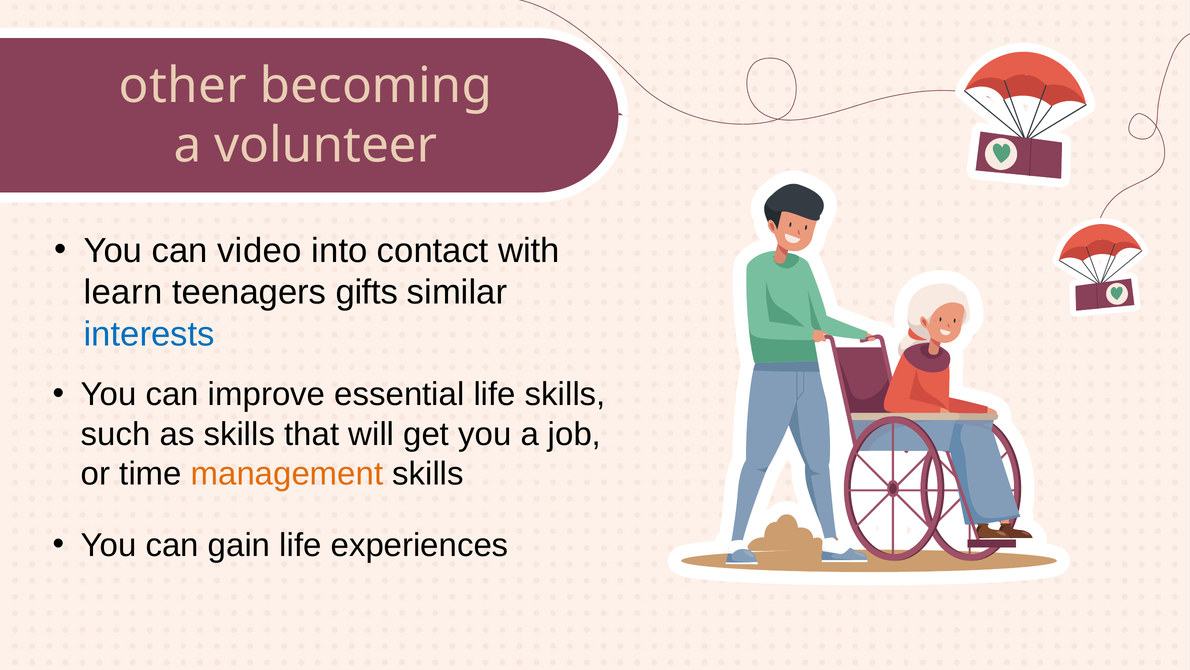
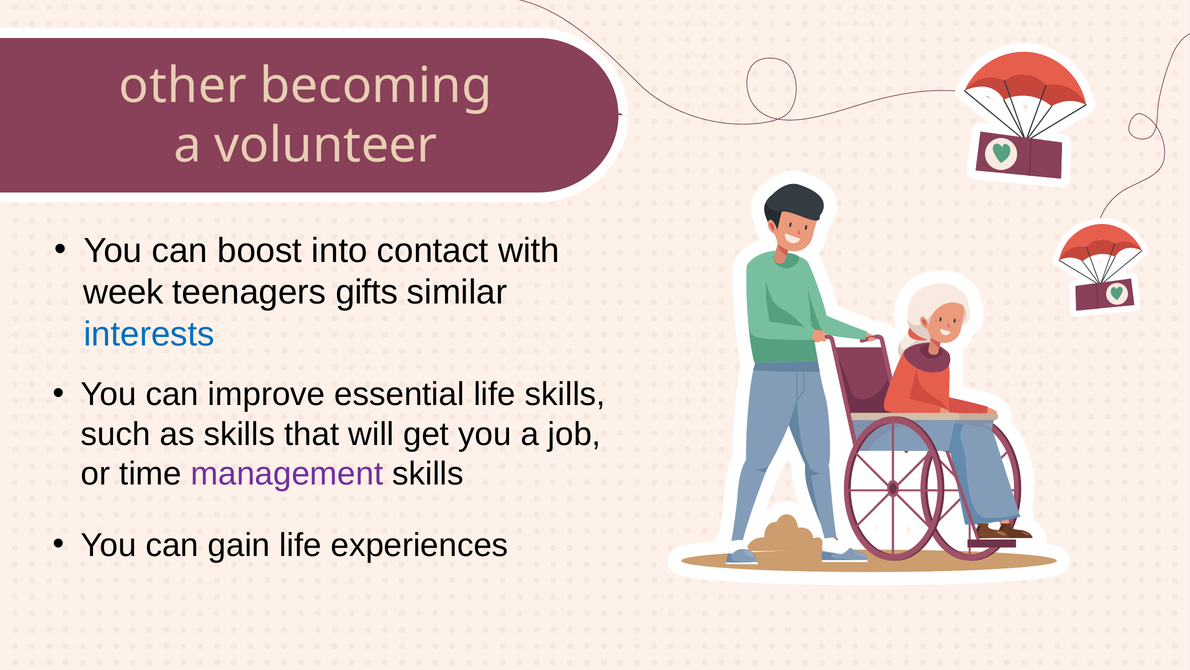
video: video -> boost (260, 251)
learn: learn -> week (123, 292)
management colour: orange -> purple (287, 473)
